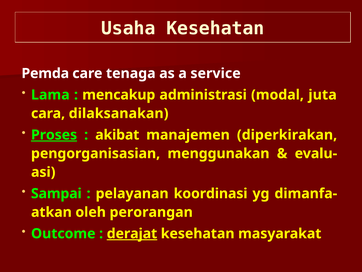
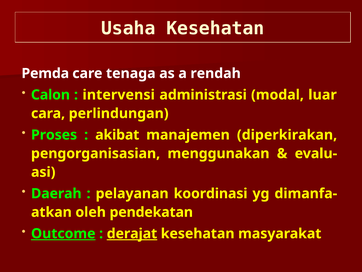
service: service -> rendah (216, 73)
Lama: Lama -> Calon (50, 95)
mencakup: mencakup -> intervensi (119, 95)
juta: juta -> luar (323, 95)
dilaksanakan: dilaksanakan -> perlindungan (119, 113)
Proses underline: present -> none (54, 135)
Sampai: Sampai -> Daerah (56, 193)
perorangan: perorangan -> pendekatan (151, 212)
Outcome underline: none -> present (63, 233)
